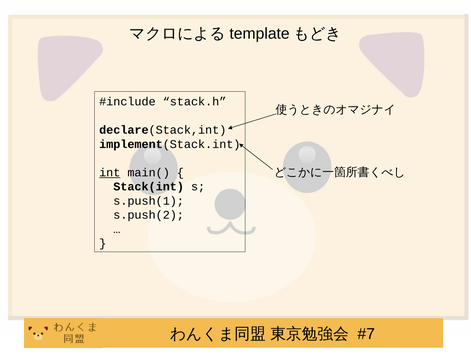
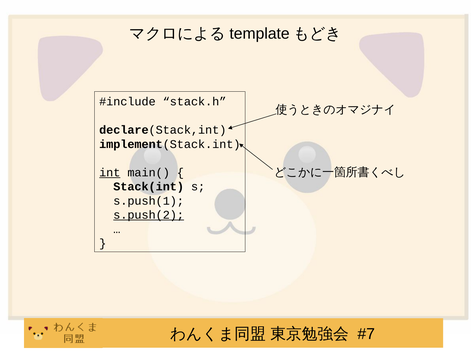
s.push(2 underline: none -> present (149, 215)
